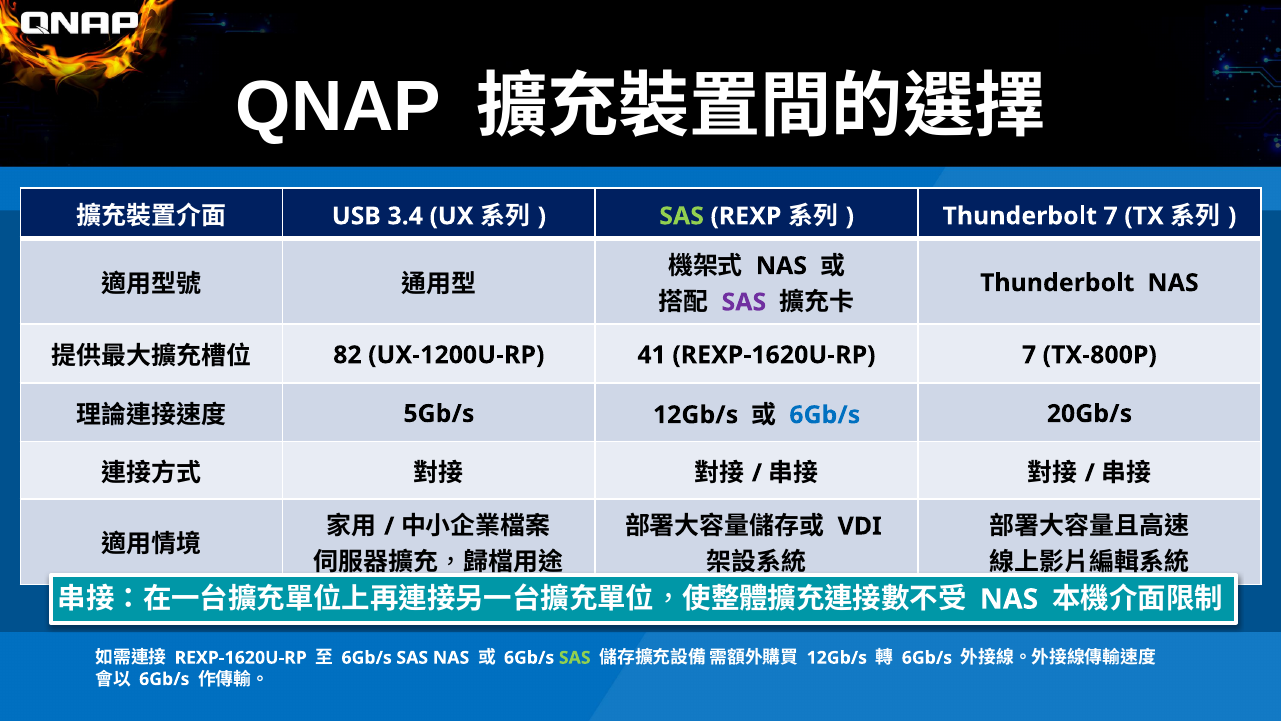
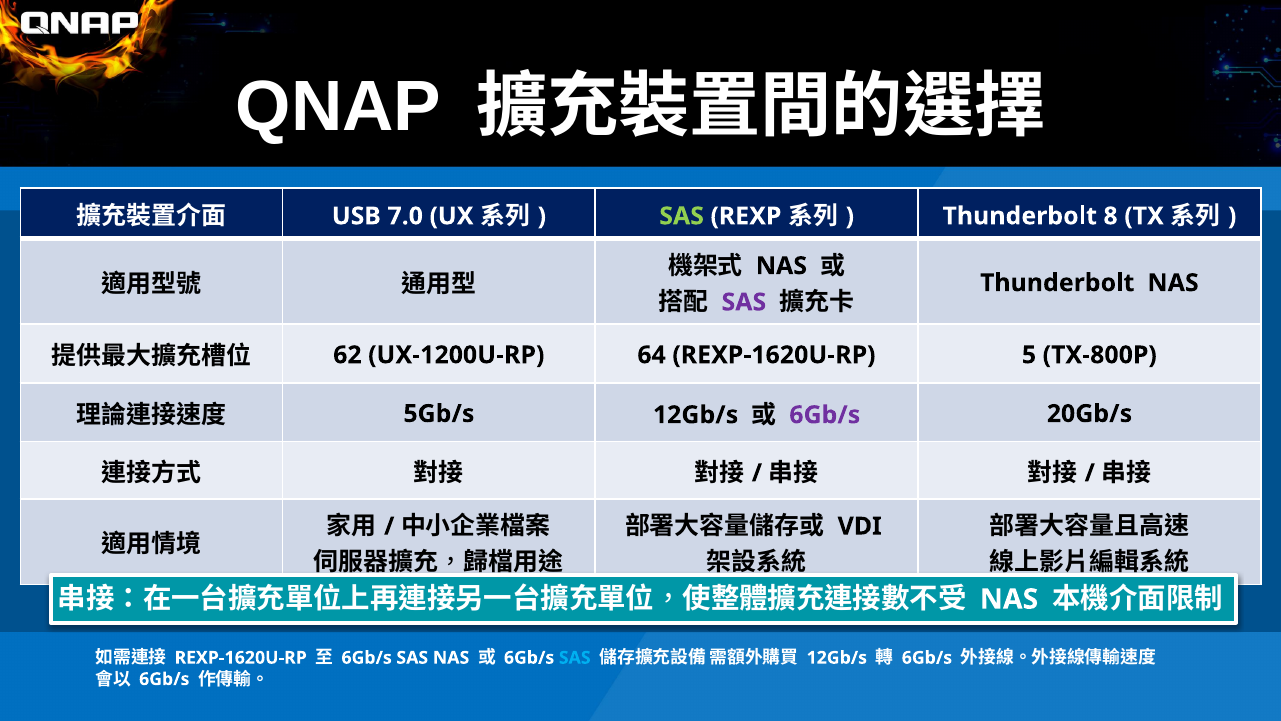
3.4: 3.4 -> 7.0 (405, 216)
Thunderbolt 7: 7 -> 8 (1111, 216)
82: 82 -> 62 (347, 355)
41: 41 -> 64 (652, 355)
REXP-1620U-RP 7: 7 -> 5 (1029, 355)
6Gb/s colour: blue -> purple (825, 415)
SAS colour: light green -> light blue (575, 657)
